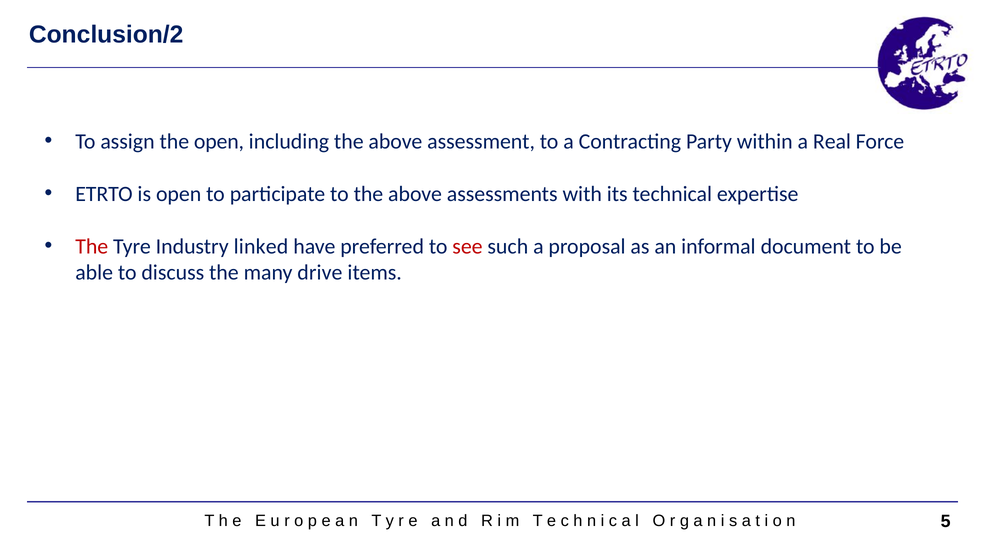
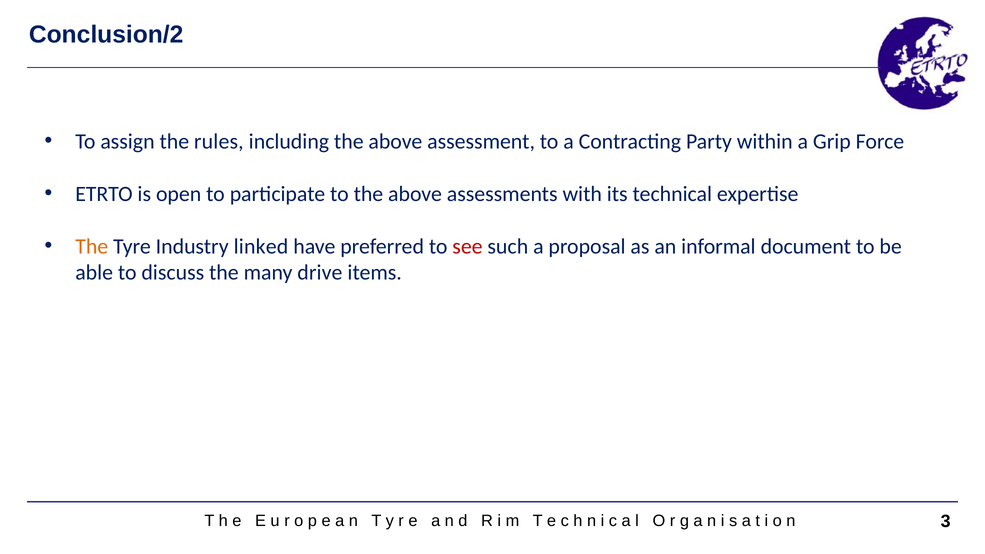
the open: open -> rules (219, 141)
Real: Real -> Grip (832, 141)
The colour: red -> orange (92, 246)
5: 5 -> 3 (946, 522)
